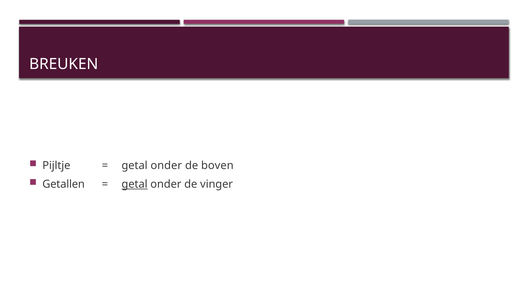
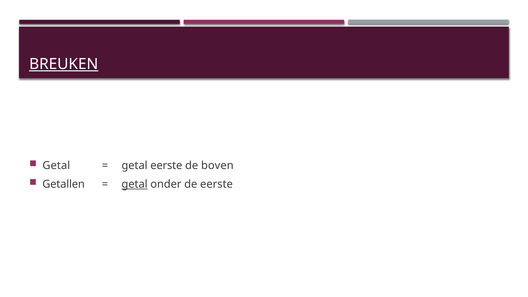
BREUKEN underline: none -> present (64, 64)
Pijltje: Pijltje -> Getal (56, 165)
onder: onder -> eerste (166, 165)
de vinger: vinger -> eerste (217, 184)
